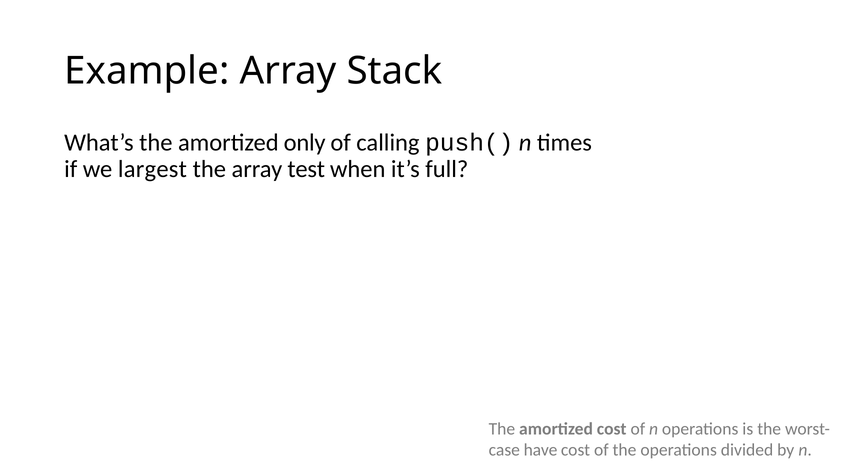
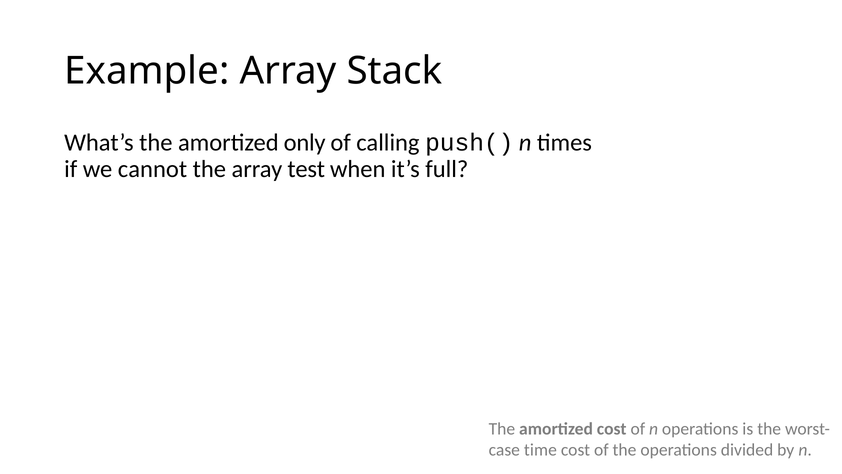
largest: largest -> cannot (153, 169)
have: have -> time (540, 449)
